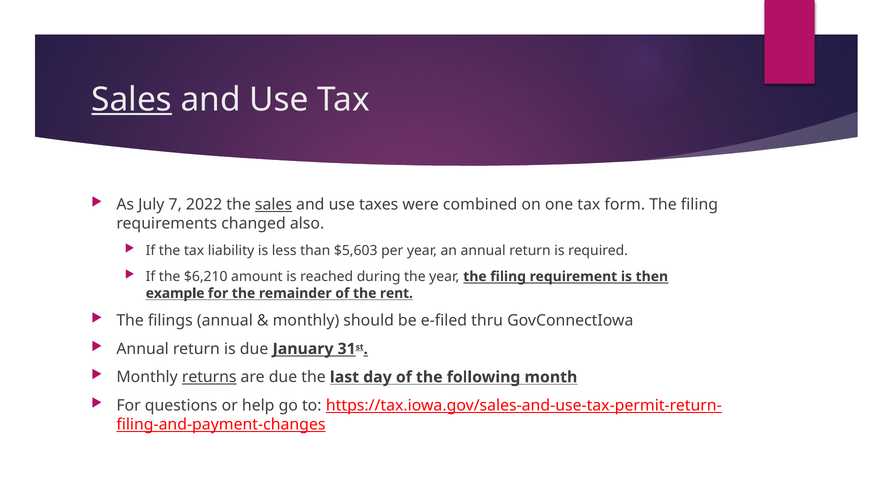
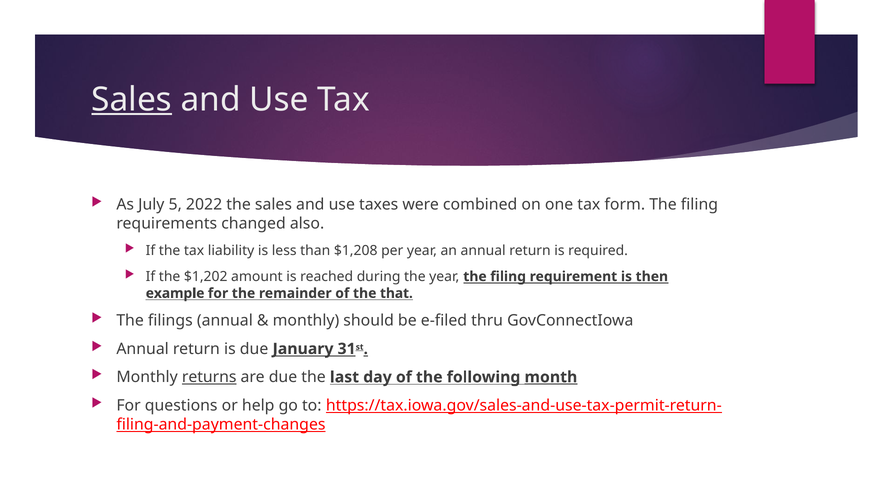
7: 7 -> 5 (175, 205)
sales underline: present -> none (273, 205)
$5,603: $5,603 -> $1,208 (356, 251)
$6,210: $6,210 -> $1,202 (206, 277)
rent: rent -> that (396, 293)
month underline: none -> present (551, 377)
